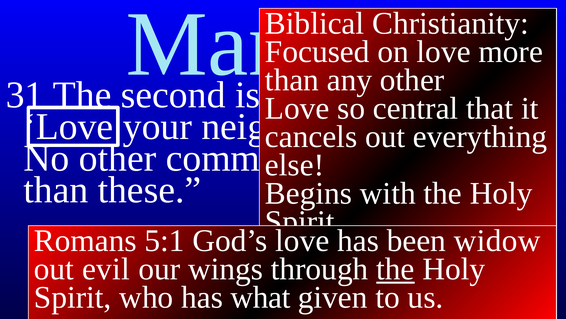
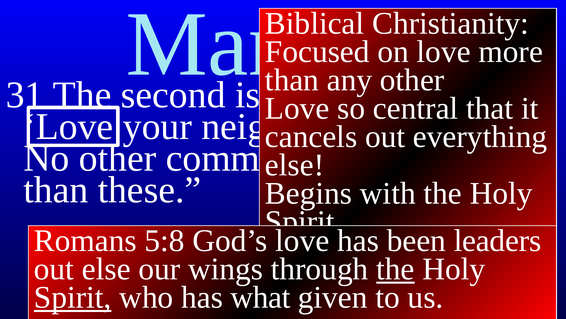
5:1: 5:1 -> 5:8 (165, 240)
widow: widow -> leaders (498, 240)
out evil: evil -> else (106, 269)
Spirit underline: none -> present (73, 297)
